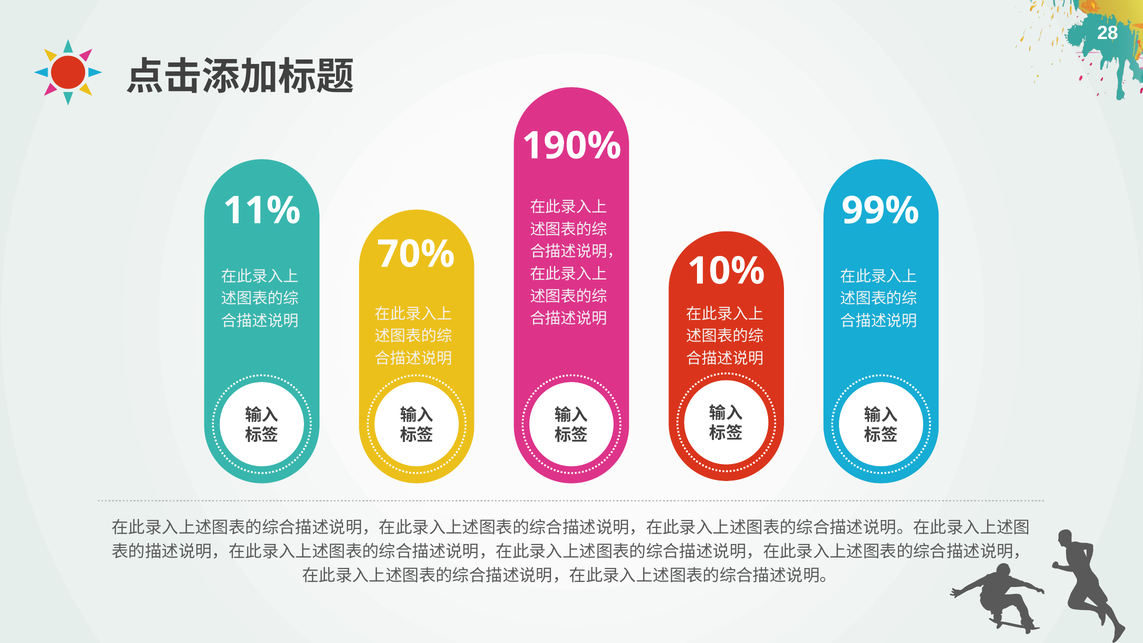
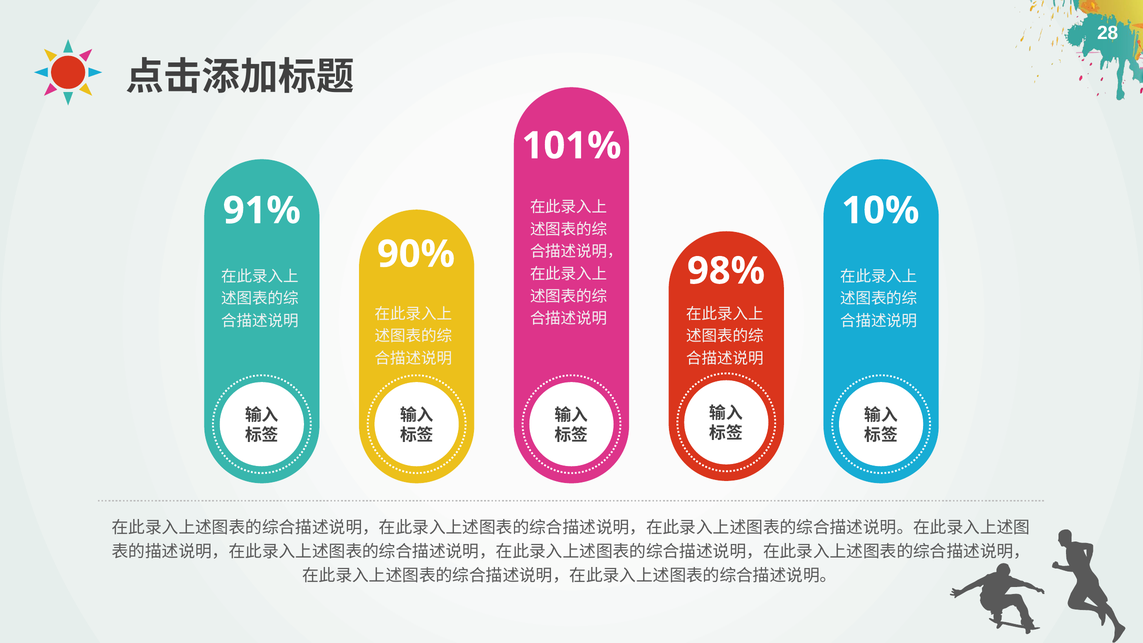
190%: 190% -> 101% (572, 146)
11%: 11% -> 91% (262, 211)
99%: 99% -> 10% (880, 211)
70%: 70% -> 90% (416, 254)
10%: 10% -> 98% (726, 271)
